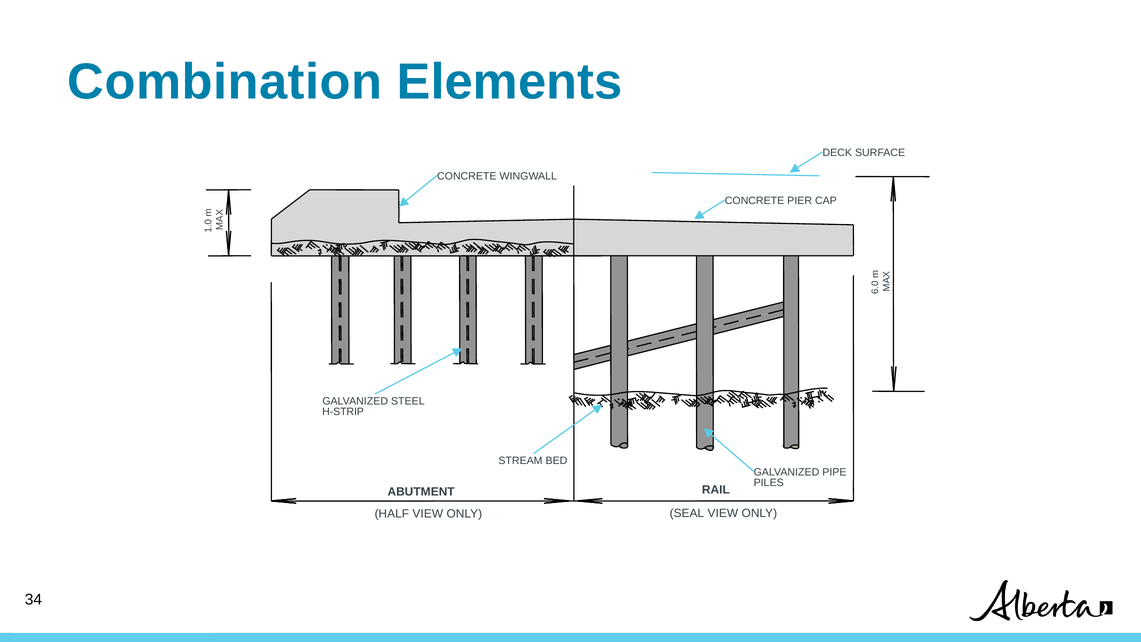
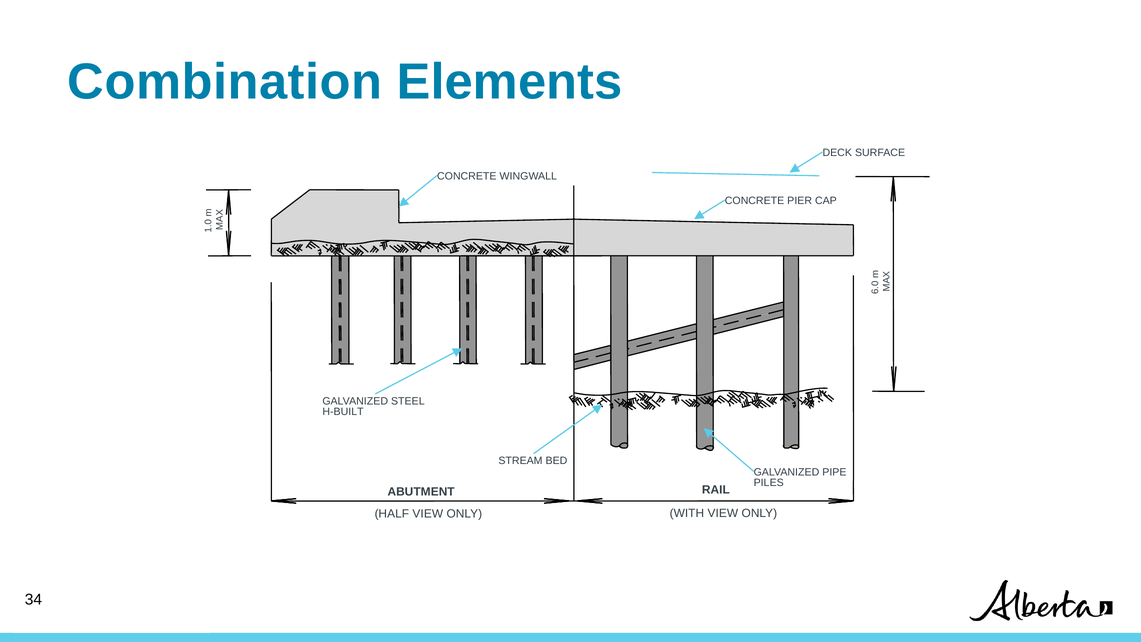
H-STRIP: H-STRIP -> H-BUILT (343, 412)
SEAL: SEAL -> WITH (687, 513)
